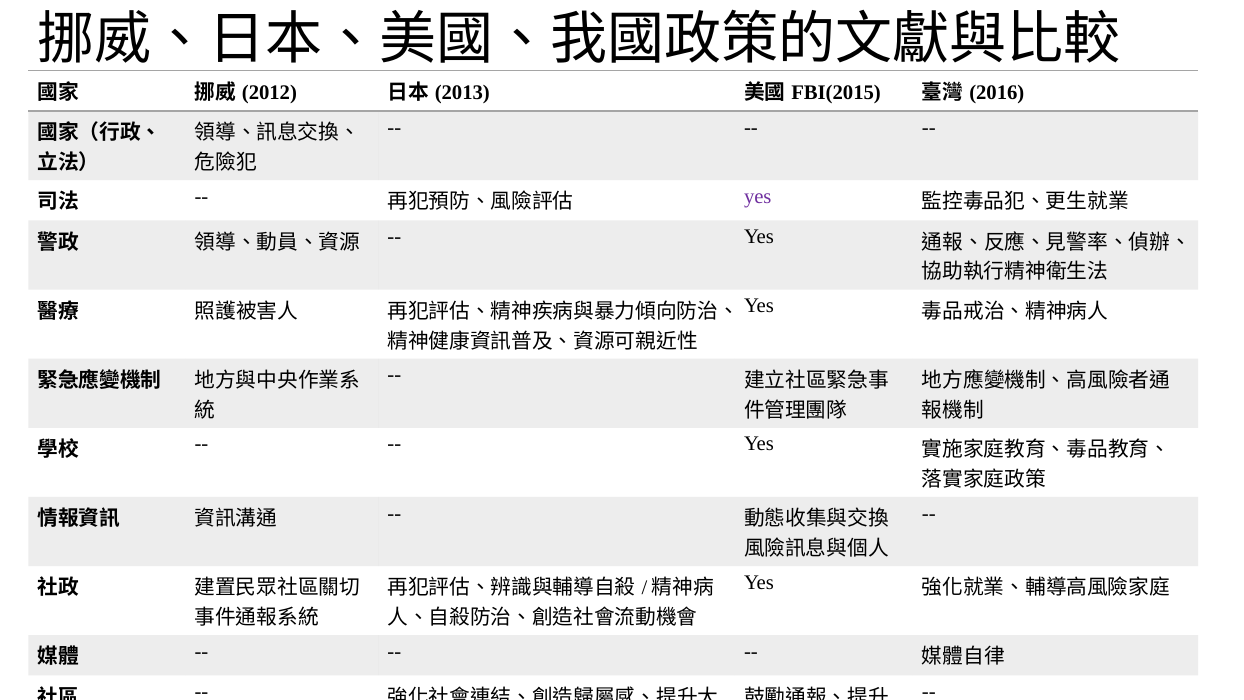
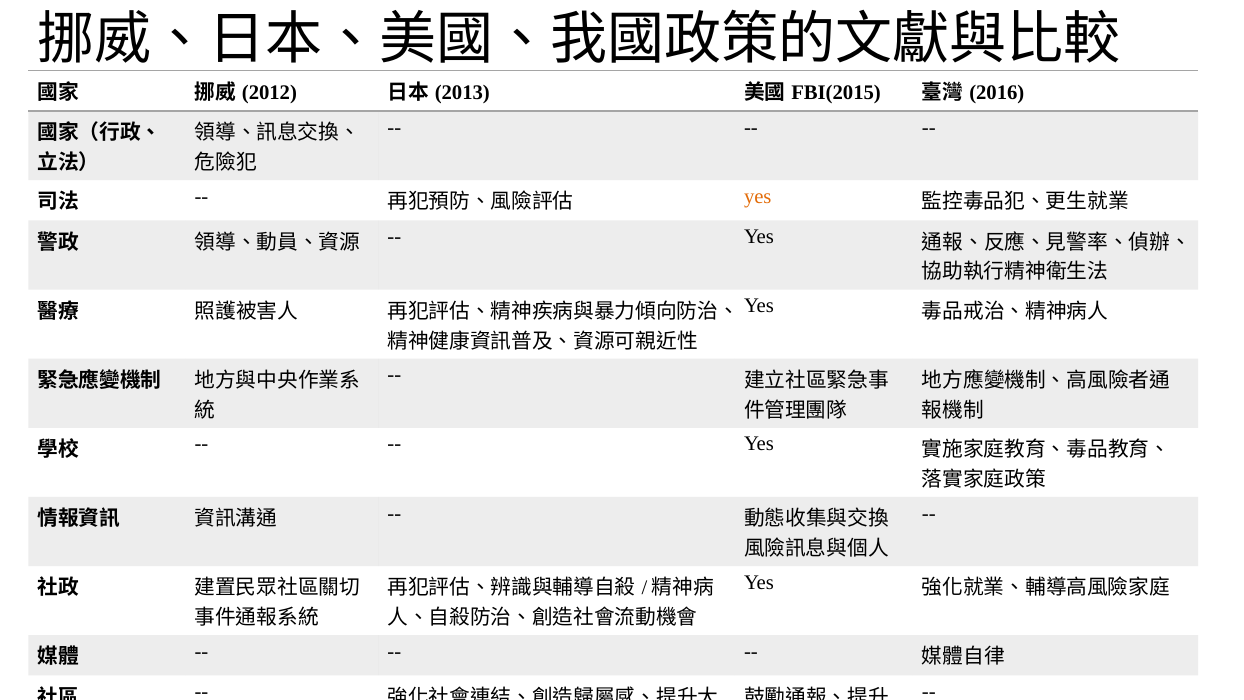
yes colour: purple -> orange (758, 196)
